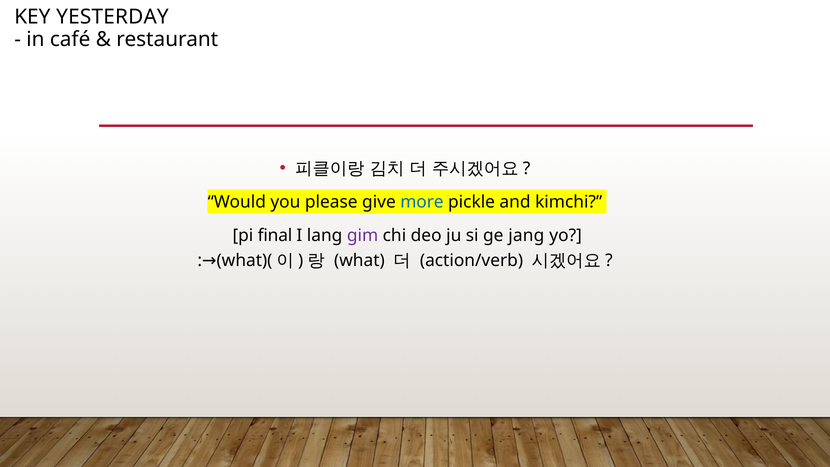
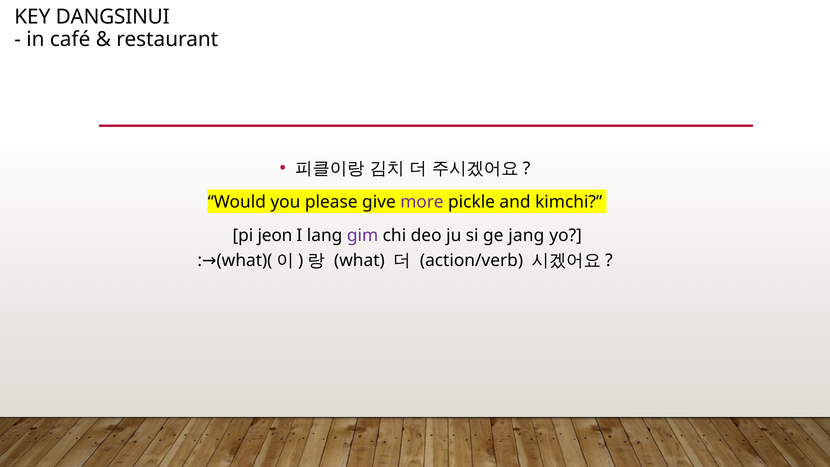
YESTERDAY: YESTERDAY -> DANGSINUI (113, 17)
more colour: blue -> purple (422, 202)
final: final -> jeon (275, 236)
